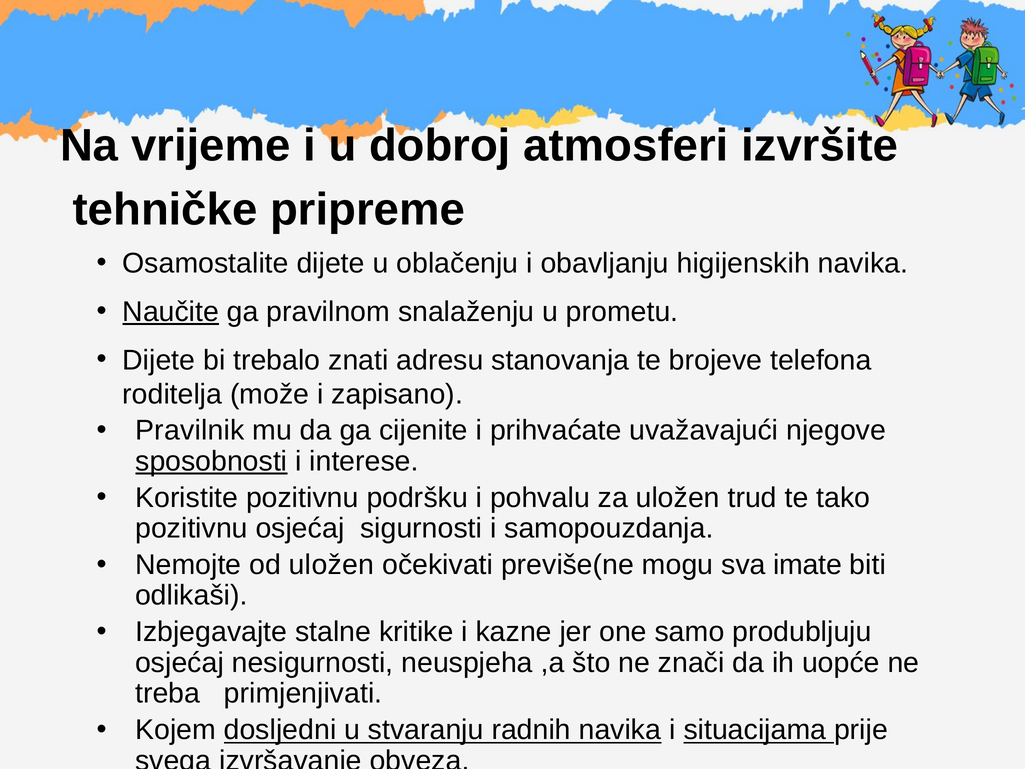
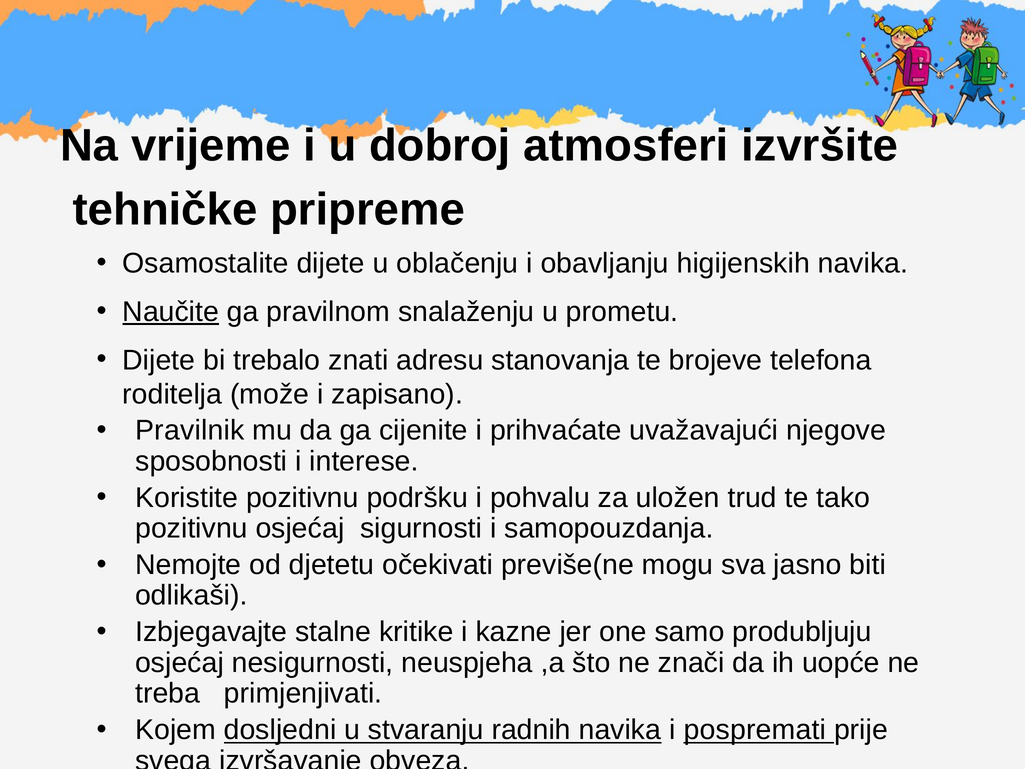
sposobnosti underline: present -> none (211, 461)
od uložen: uložen -> djetetu (332, 565)
imate: imate -> jasno (807, 565)
situacijama: situacijama -> pospremati (755, 730)
